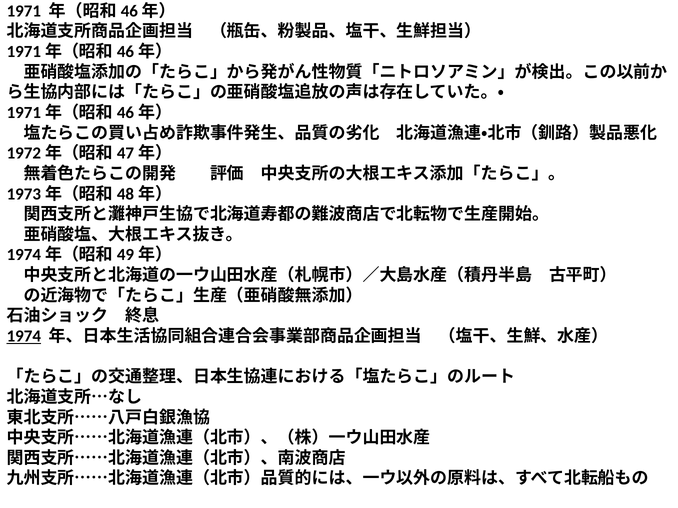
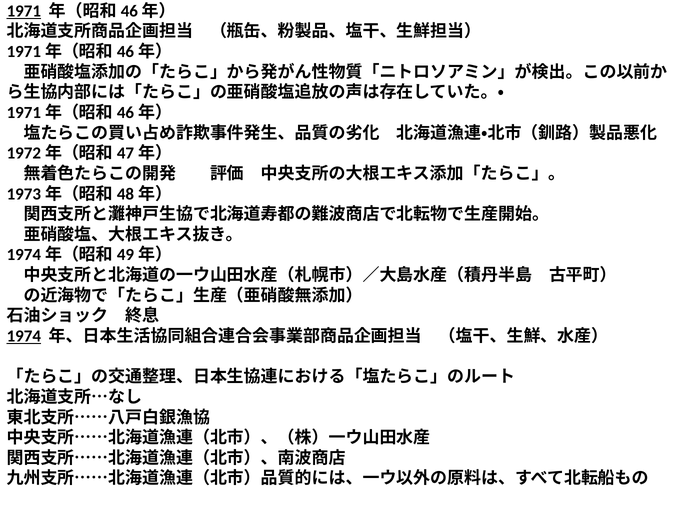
1971 underline: none -> present (24, 11)
